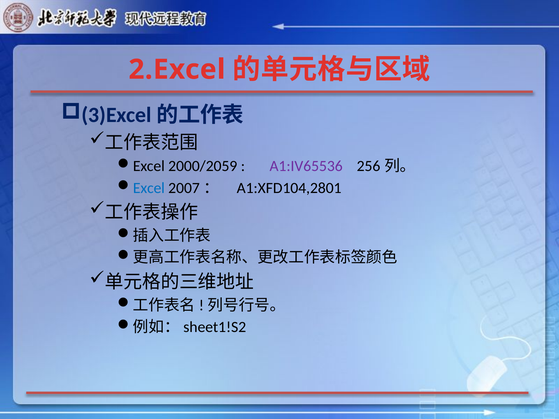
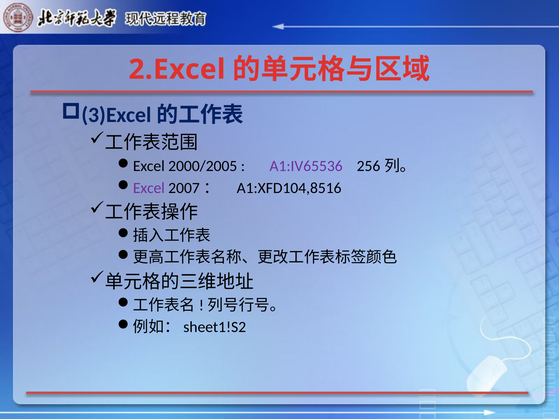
2000/2059: 2000/2059 -> 2000/2005 (203, 166)
Excel colour: blue -> purple (149, 188)
A1:XFD104,2801: A1:XFD104,2801 -> A1:XFD104,8516 (289, 188)
